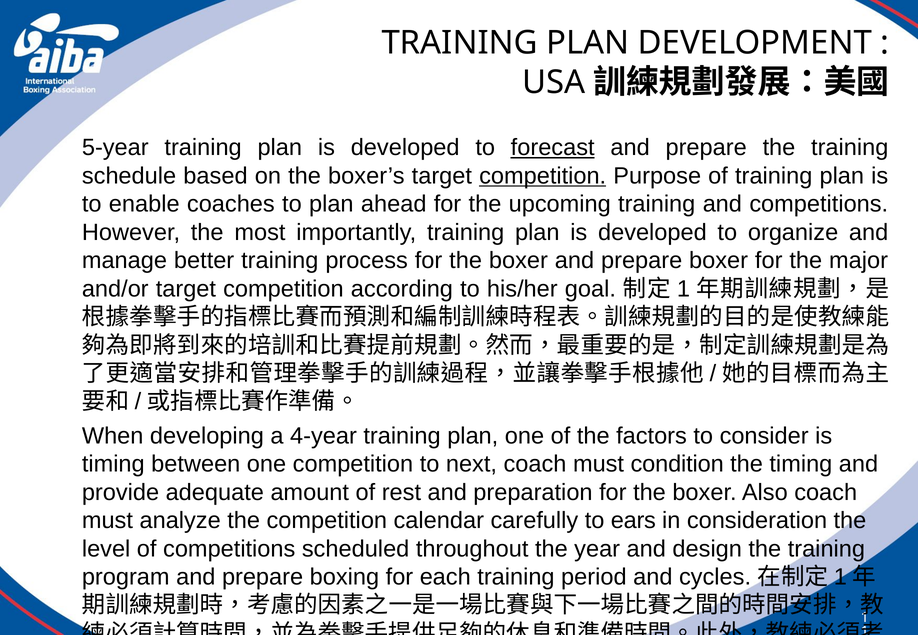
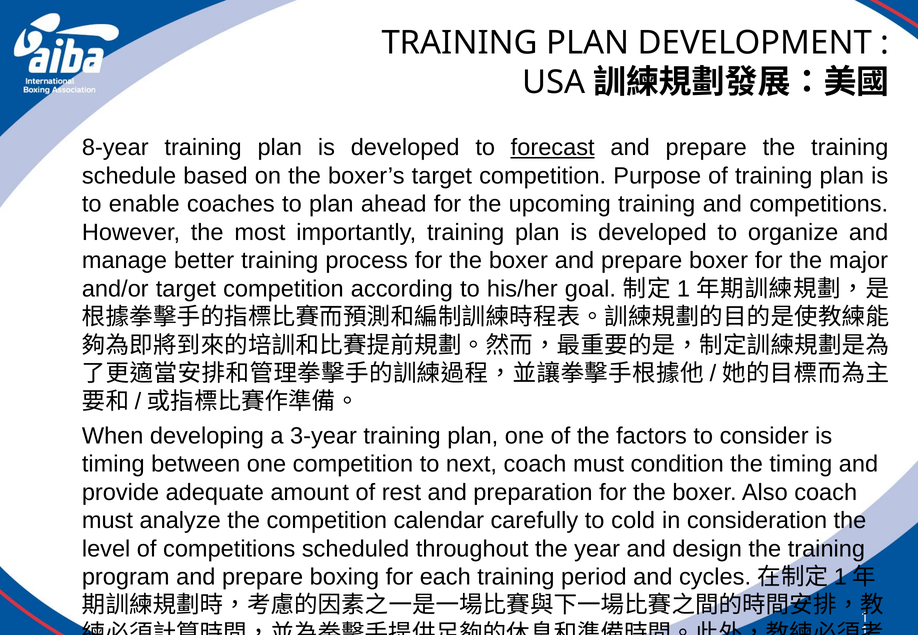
5-year: 5-year -> 8-year (115, 148)
competition underline: present -> none (543, 176)
4-year: 4-year -> 3-year (323, 436)
ears: ears -> cold (633, 521)
